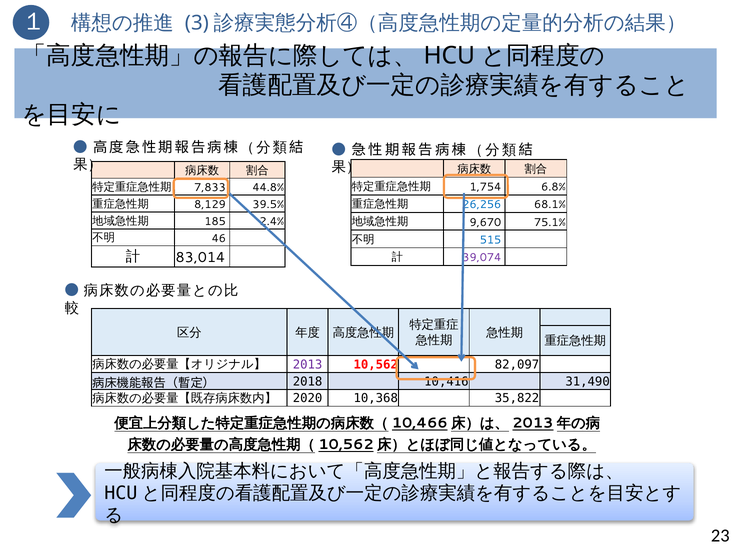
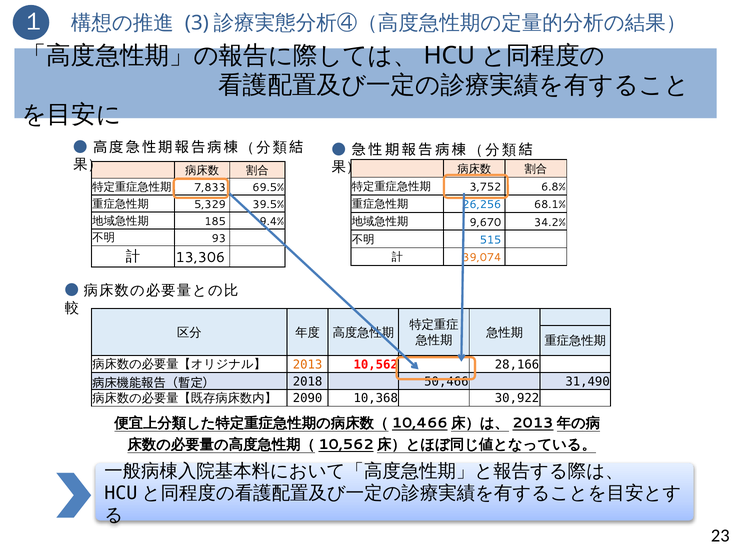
1,754: 1,754 -> 3,752 (485, 187)
44.8%: 44.8% -> 69.5% (268, 188)
8,129: 8,129 -> 5,329 (210, 205)
2.4%: 2.4% -> 9.4% (272, 222)
75.1%: 75.1% -> 34.2% (550, 223)
46: 46 -> 93 (219, 239)
83,014: 83,014 -> 13,306 (200, 258)
39,074 colour: purple -> orange (482, 258)
2013 colour: purple -> orange (308, 365)
82,097: 82,097 -> 28,166 (517, 365)
10,416: 10,416 -> 50,466 (446, 382)
2020: 2020 -> 2090 (308, 399)
35,822: 35,822 -> 30,922 (517, 399)
